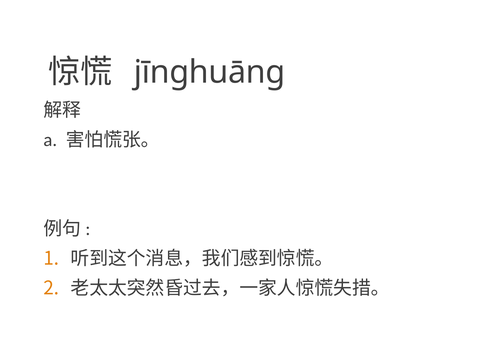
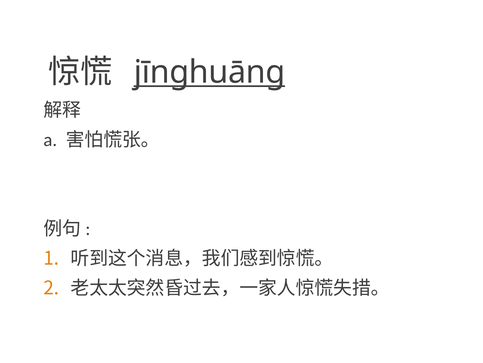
jīnghuāng underline: none -> present (209, 72)
